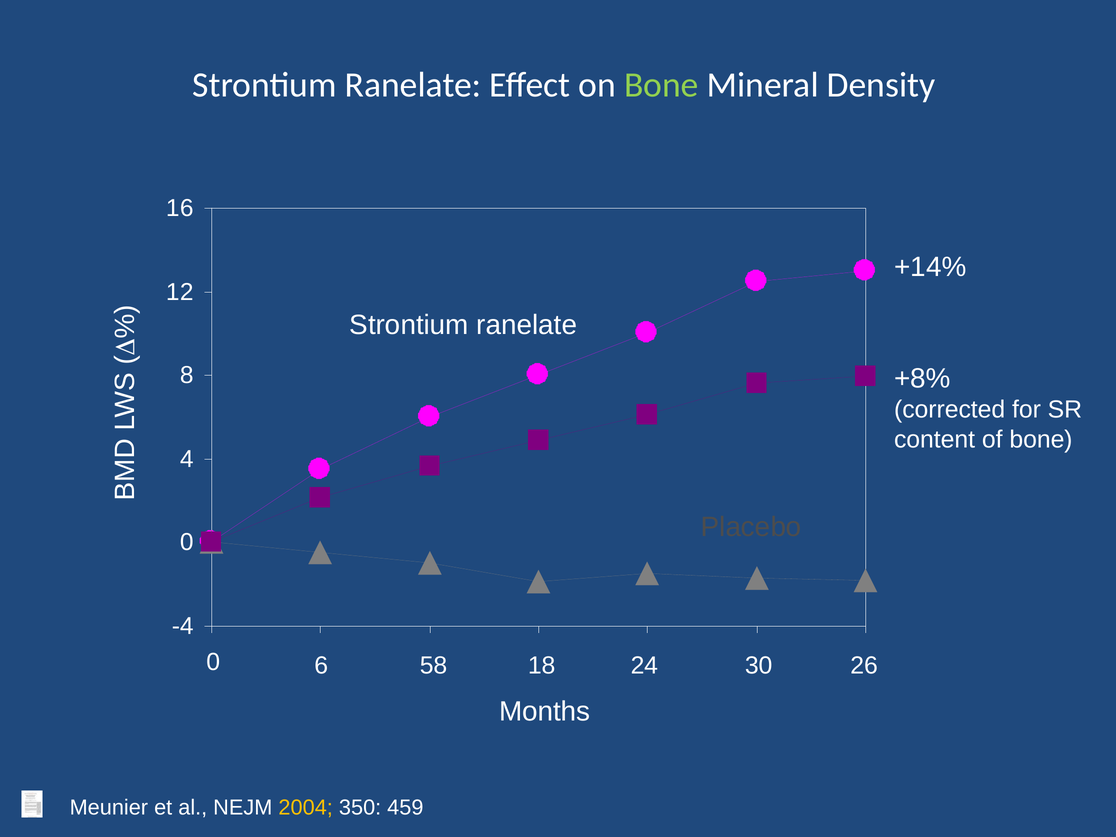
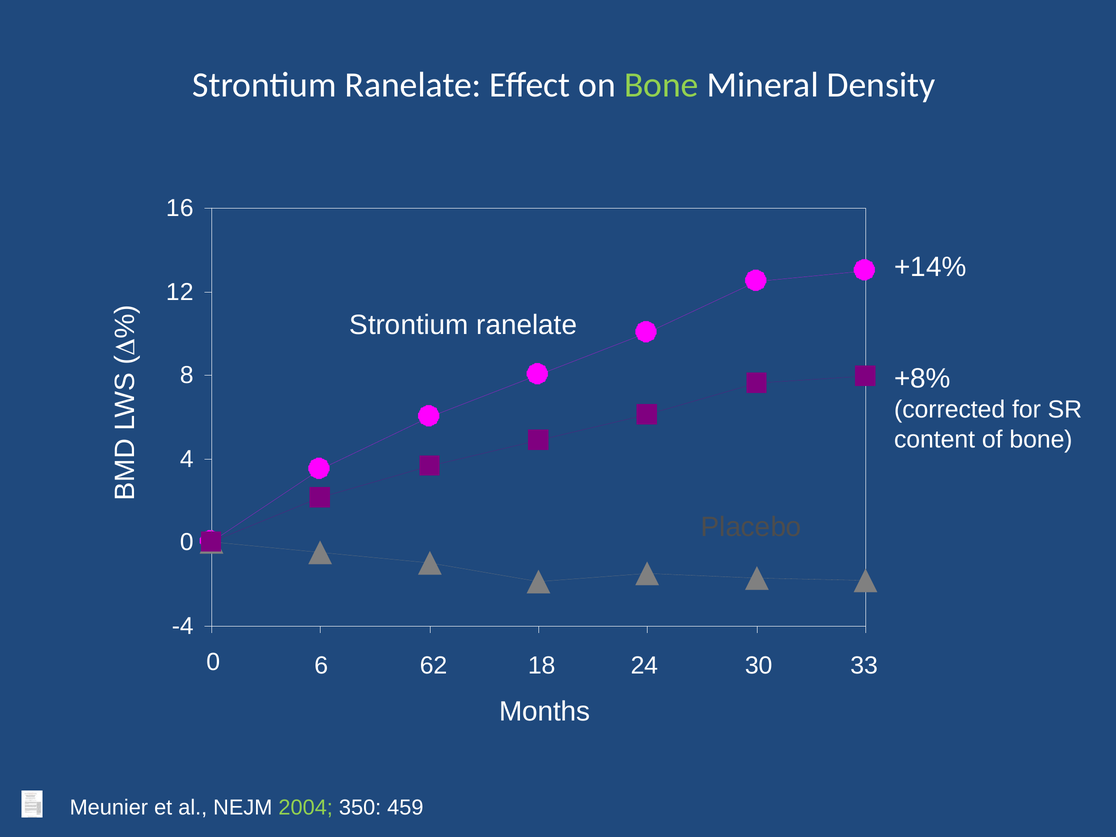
58: 58 -> 62 (434, 666)
26: 26 -> 33 (864, 666)
2004 colour: yellow -> light green (306, 808)
